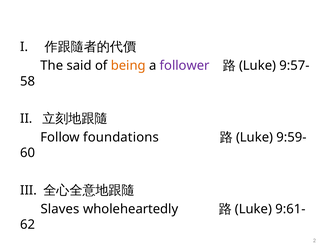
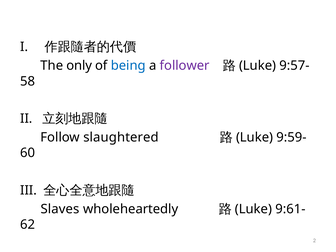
said: said -> only (79, 66)
being colour: orange -> blue (128, 66)
foundations: foundations -> slaughtered (121, 137)
